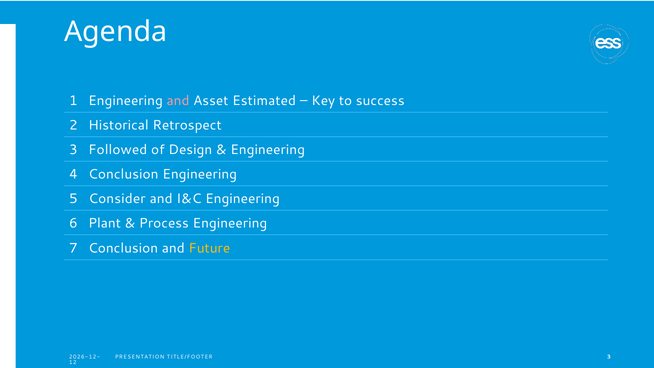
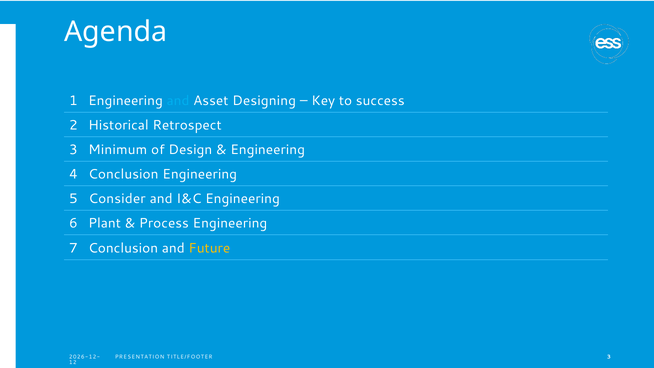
and colour: pink -> light blue (178, 101)
Estimated: Estimated -> Designing (264, 101)
Followed: Followed -> Minimum (118, 150)
